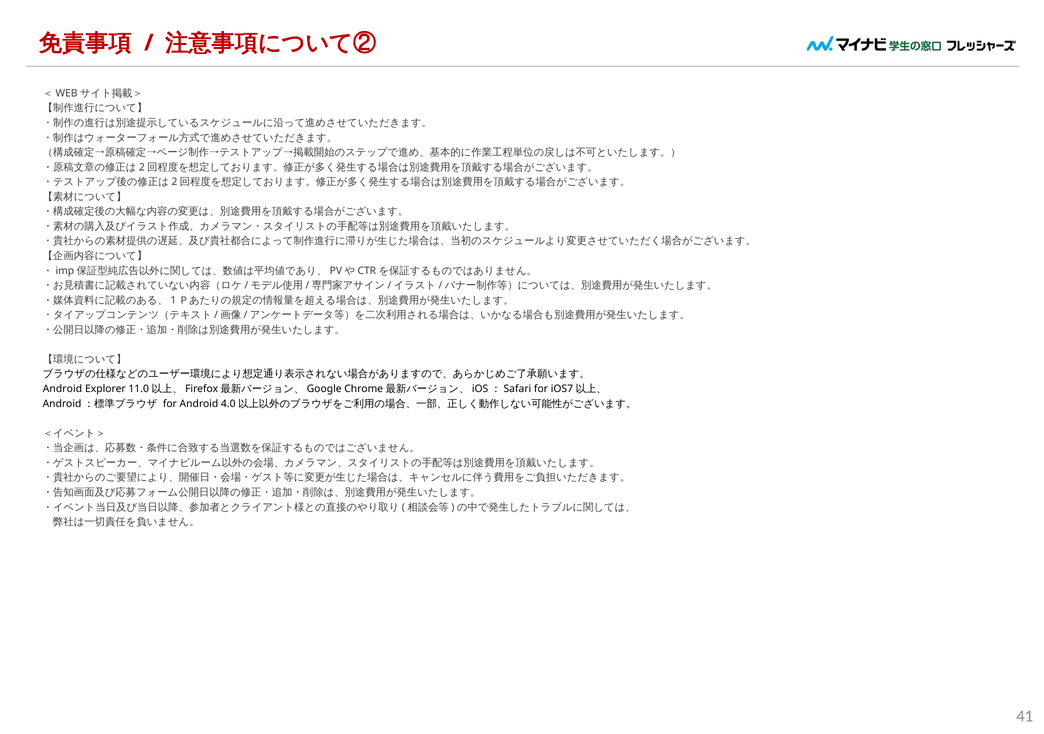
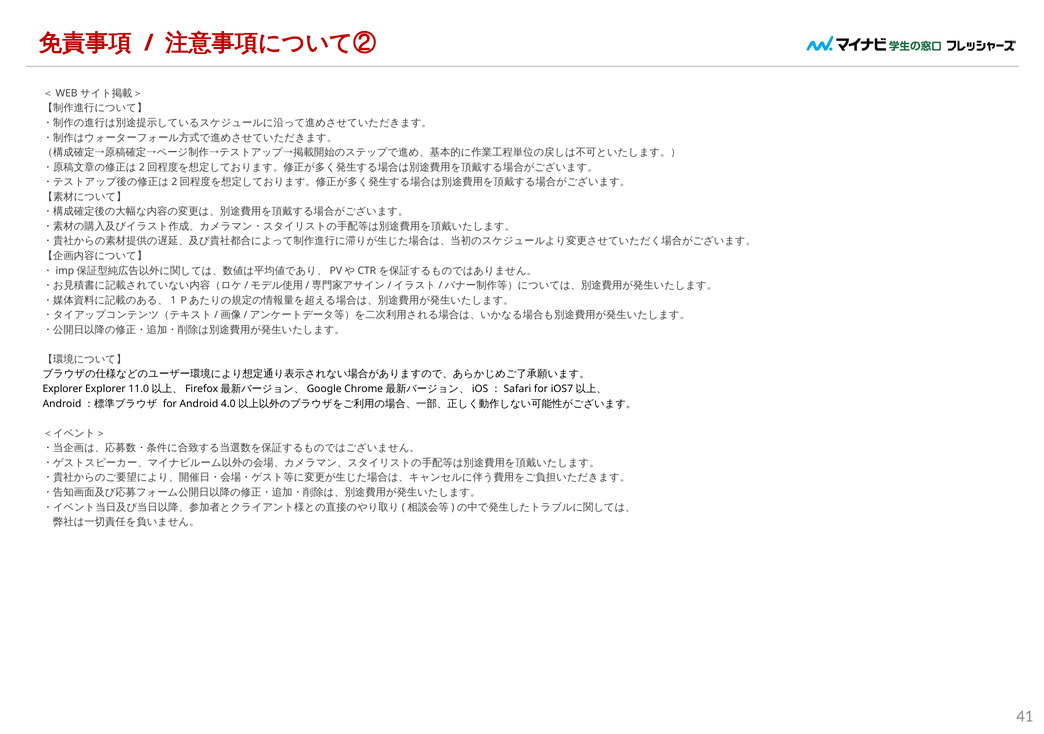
Android: Android -> Explorer (63, 389)
